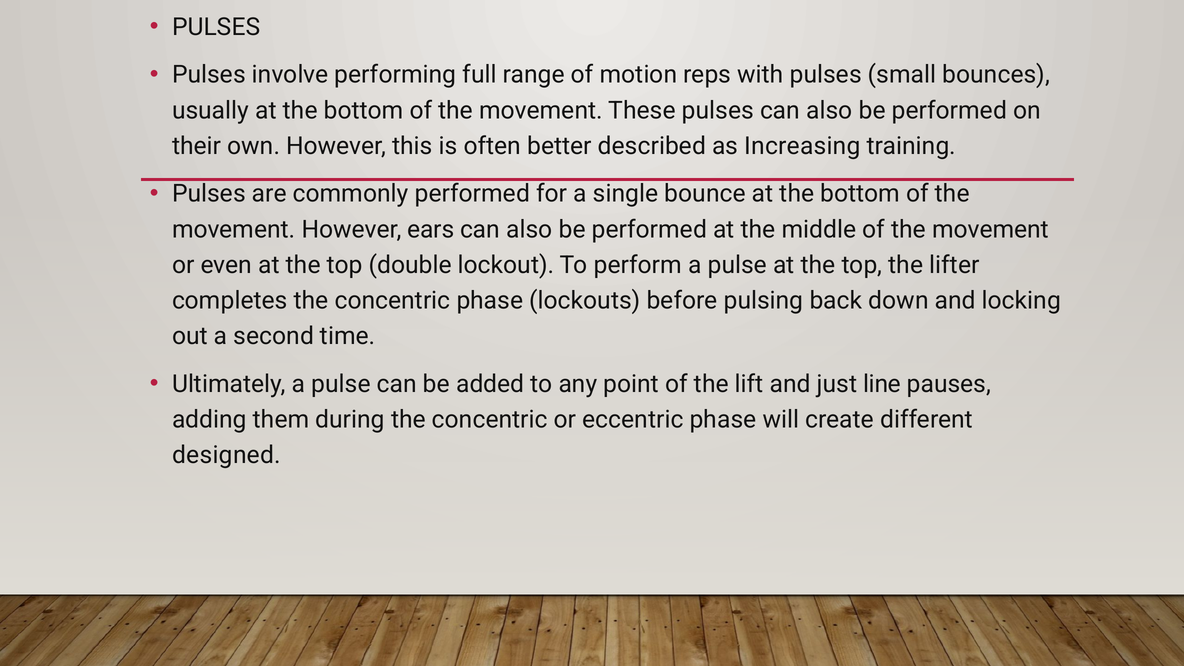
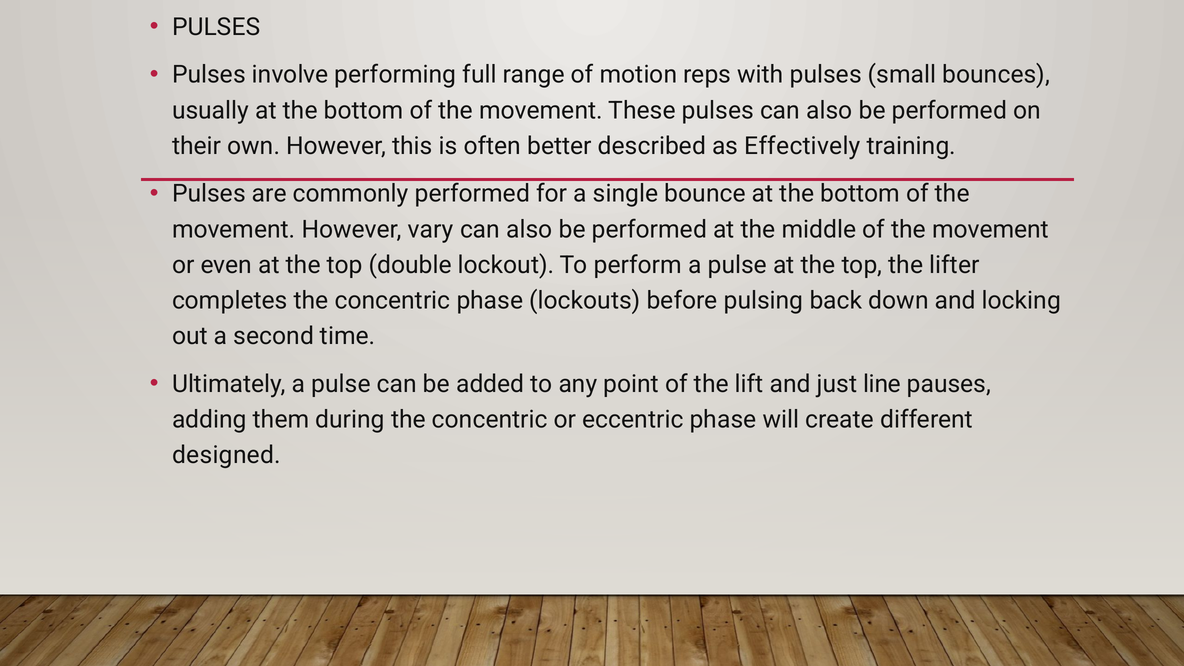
Increasing: Increasing -> Effectively (802, 146)
ears: ears -> vary (431, 229)
